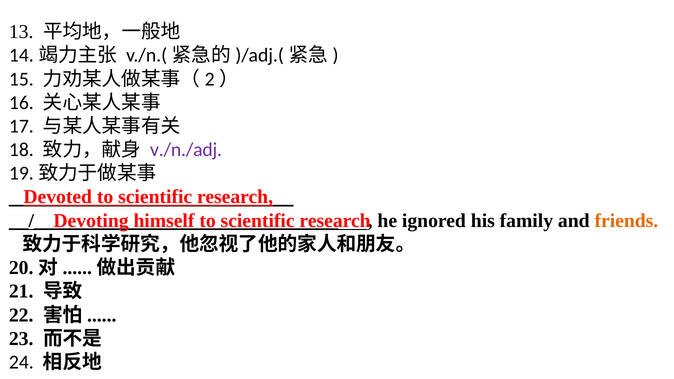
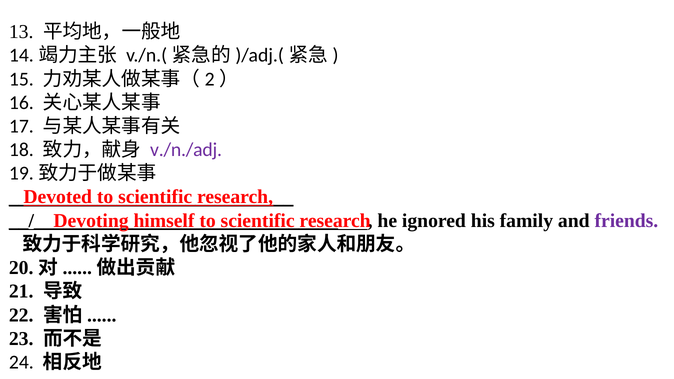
friends colour: orange -> purple (626, 221)
